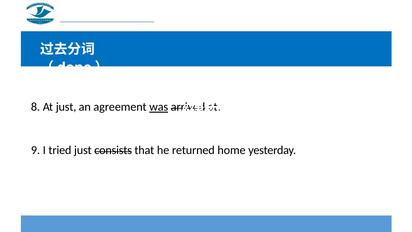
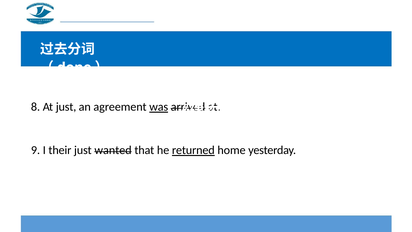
tried: tried -> their (60, 150)
consists: consists -> wanted (113, 150)
returned underline: none -> present (193, 150)
